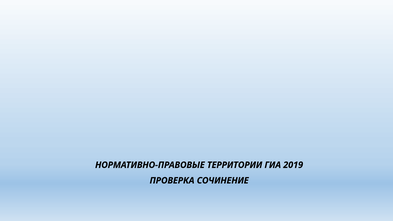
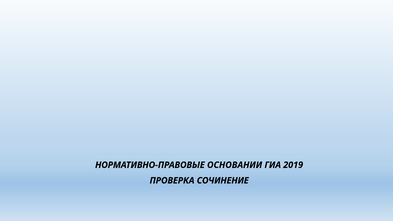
ТЕРРИТОРИИ: ТЕРРИТОРИИ -> ОСНОВАНИИ (235, 165)
